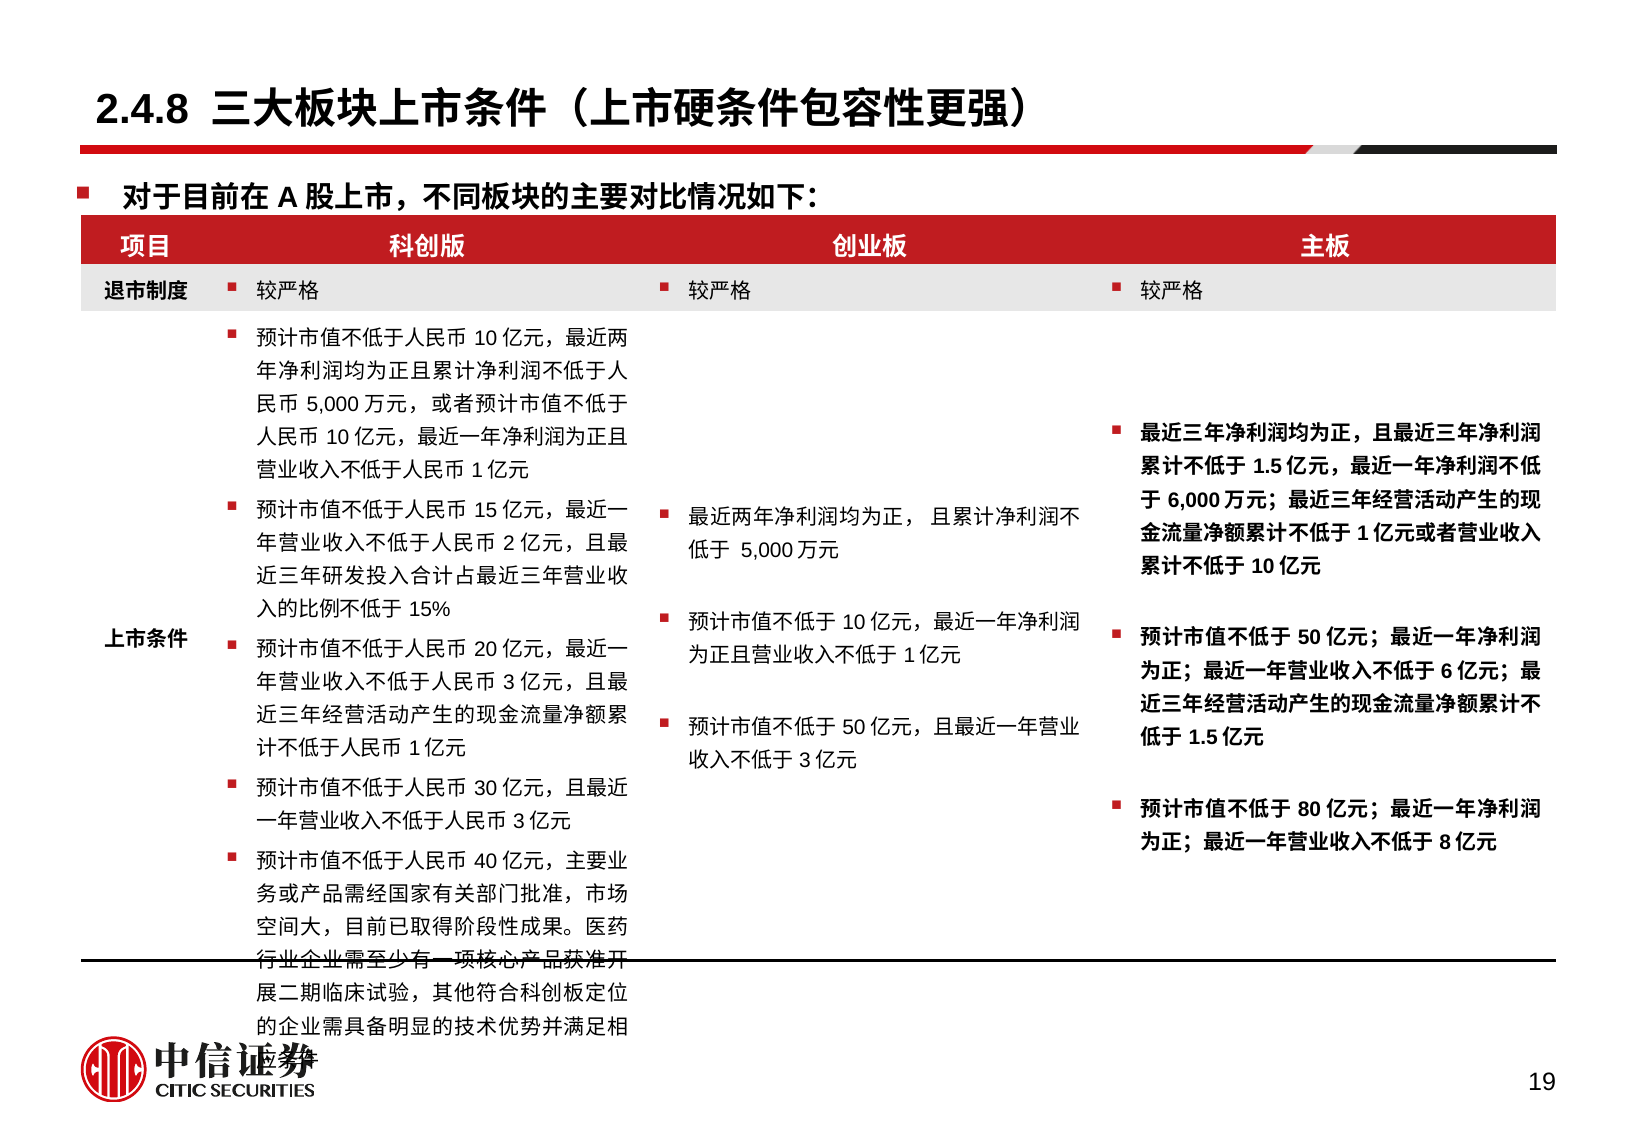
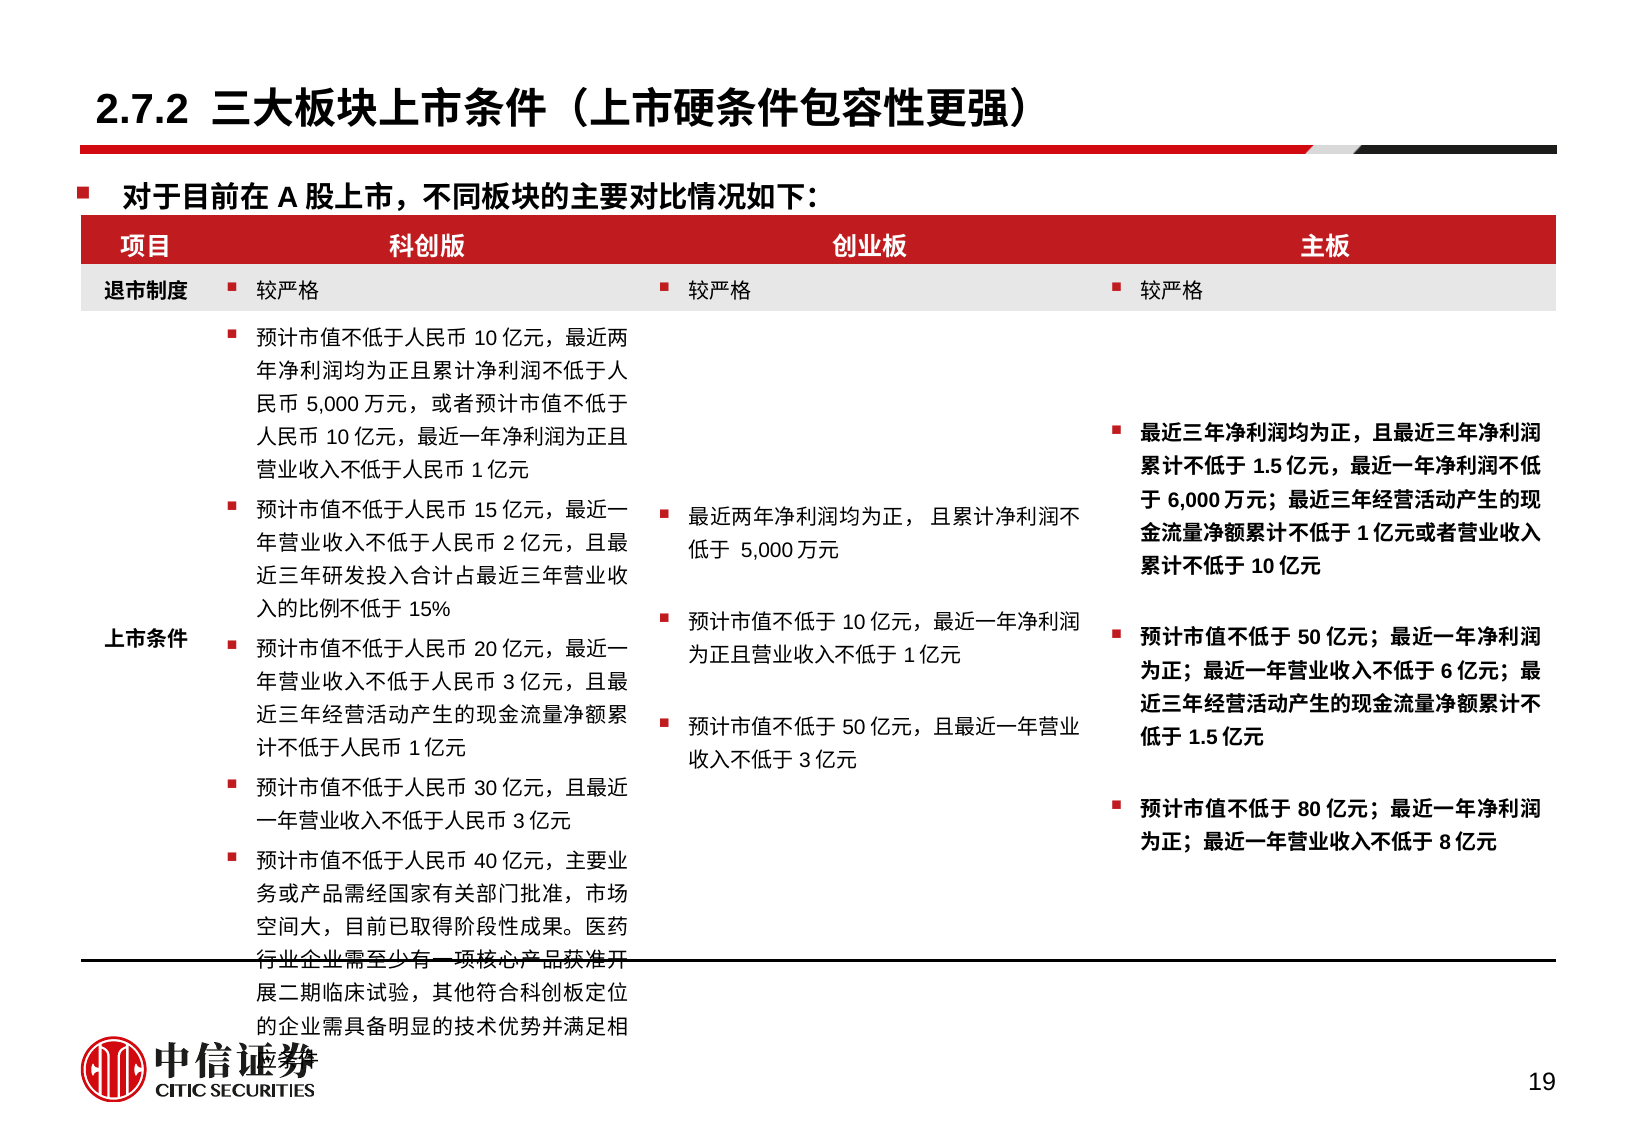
2.4.8: 2.4.8 -> 2.7.2 (142, 110)
